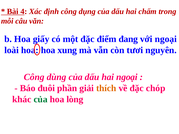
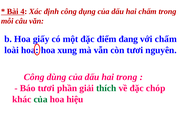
với ngoại: ngoại -> chấm (166, 39)
hai ngoại: ngoại -> trong (127, 77)
Báo đuôi: đuôi -> tươi (46, 88)
thích colour: orange -> green (106, 88)
lòng: lòng -> hiệu (75, 99)
